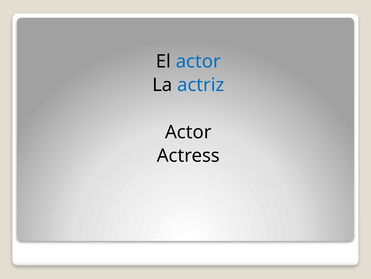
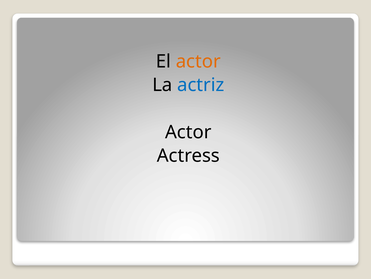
actor colour: blue -> orange (198, 61)
